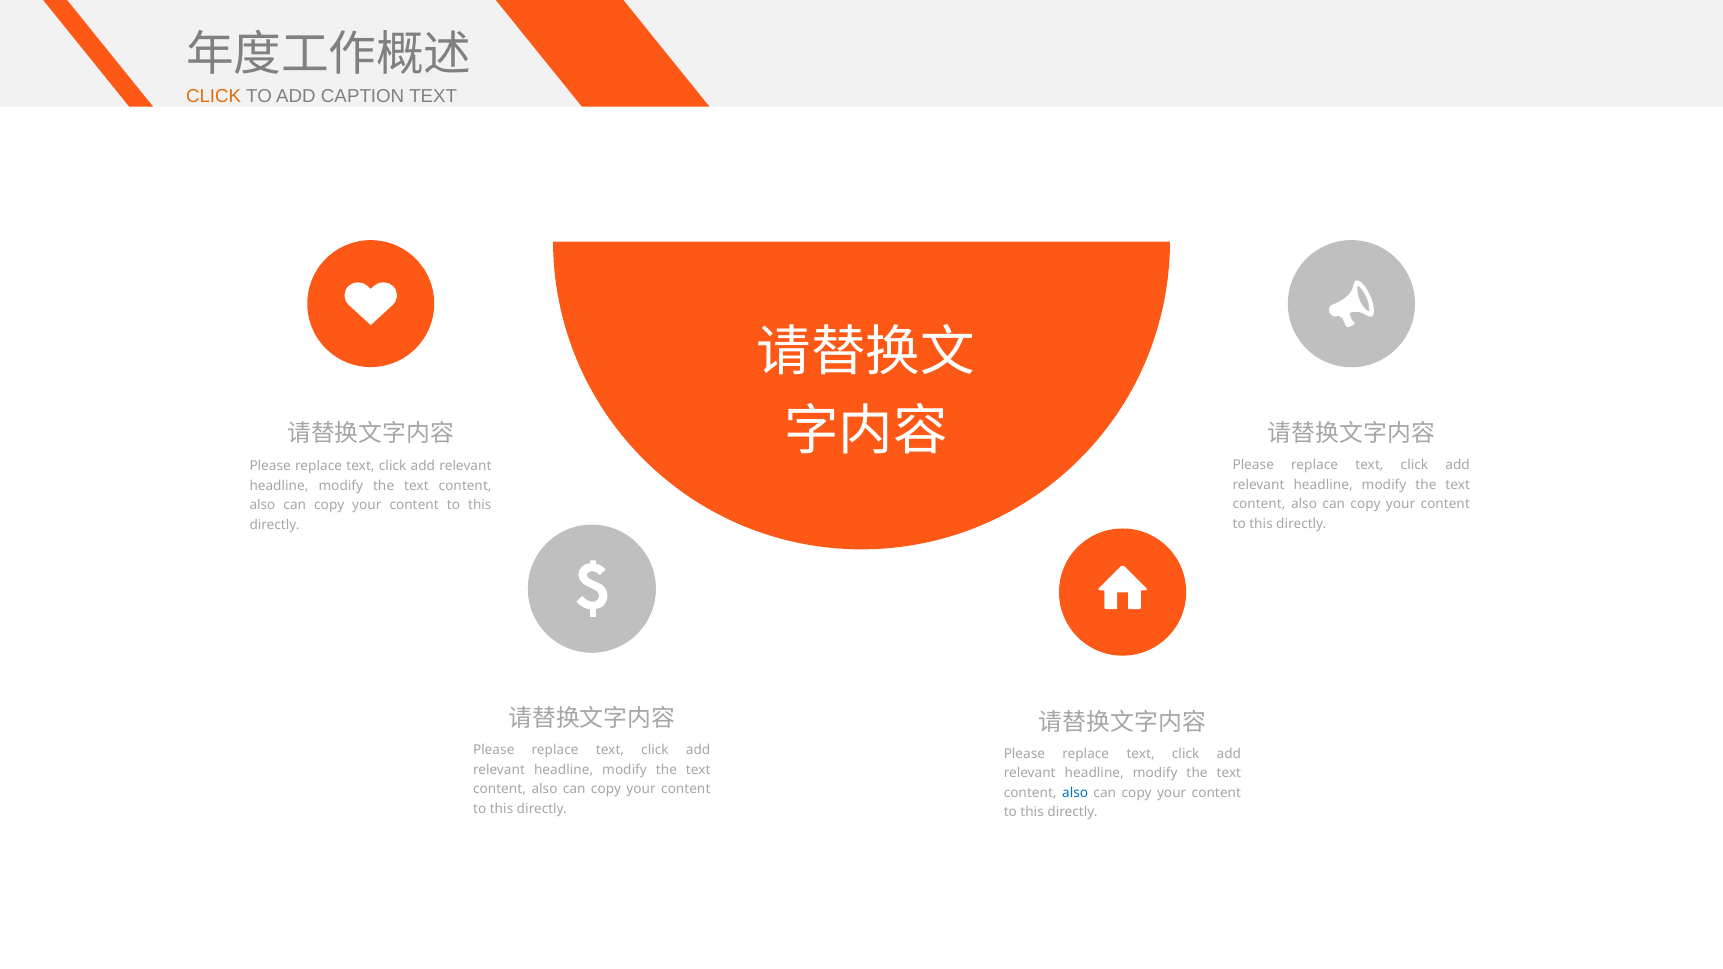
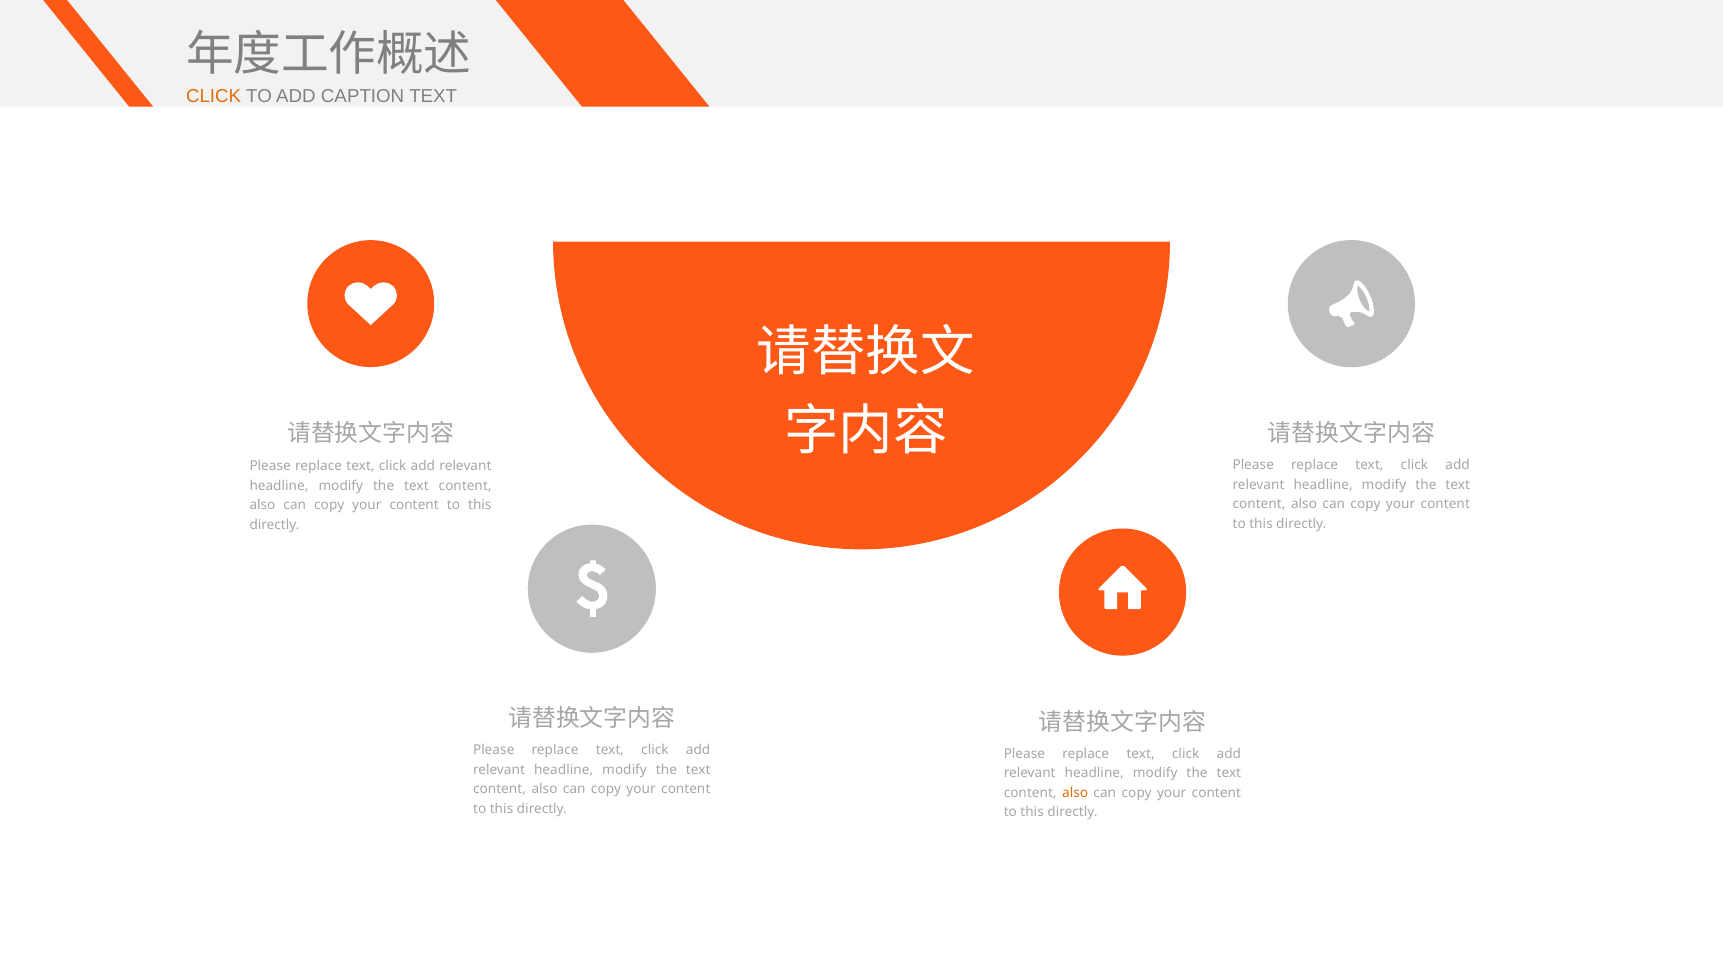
also colour: blue -> orange (1075, 793)
